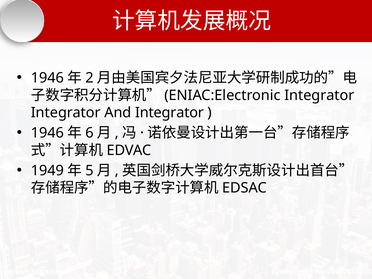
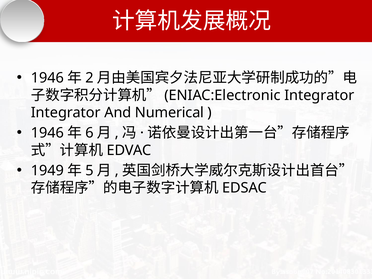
And Integrator: Integrator -> Numerical (169, 113)
